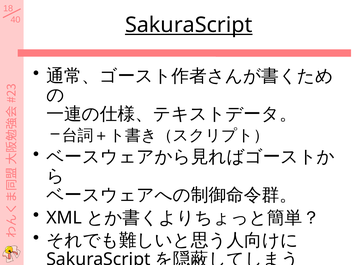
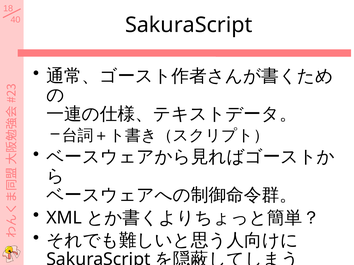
SakuraScript underline: present -> none (189, 25)
